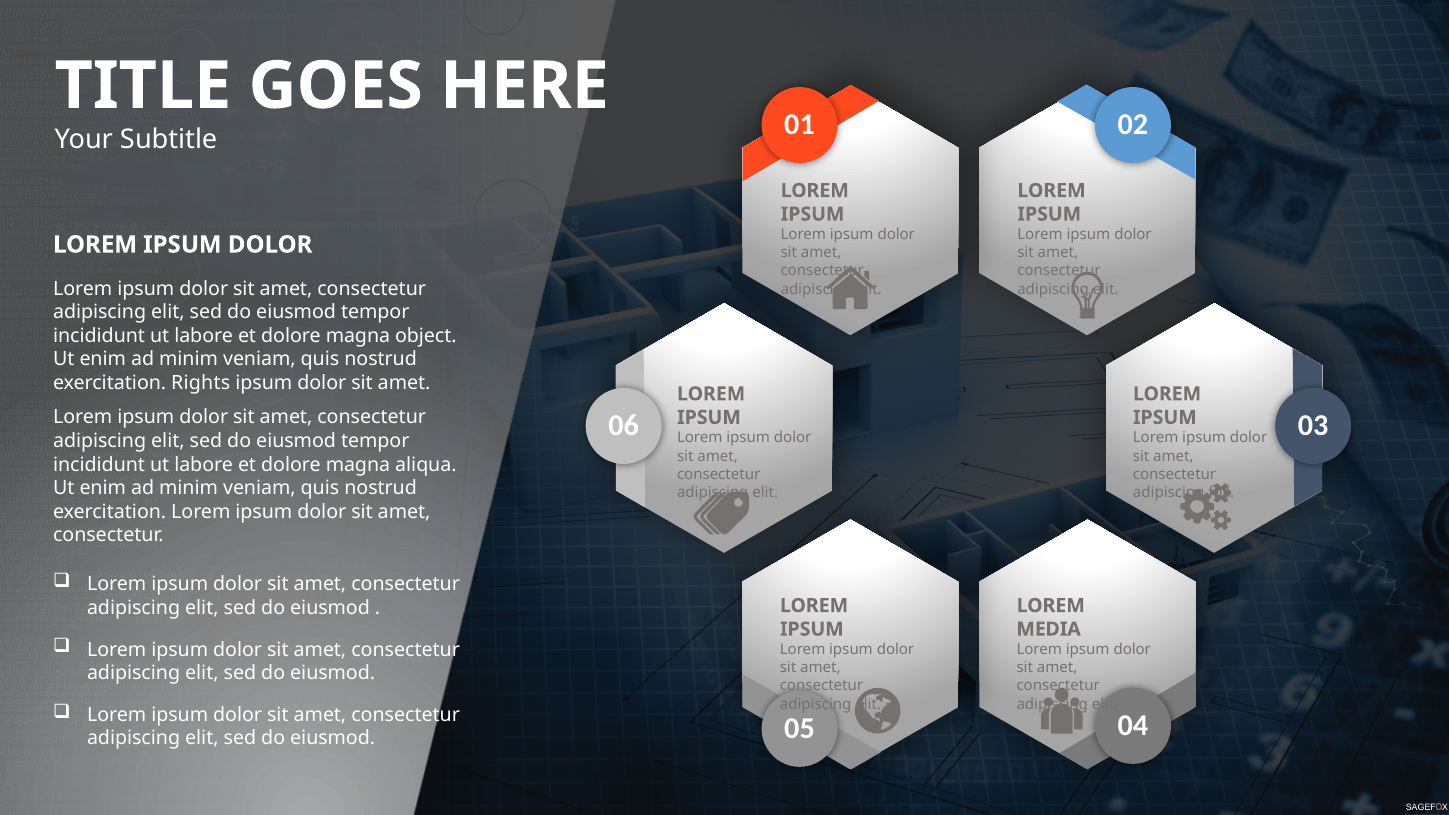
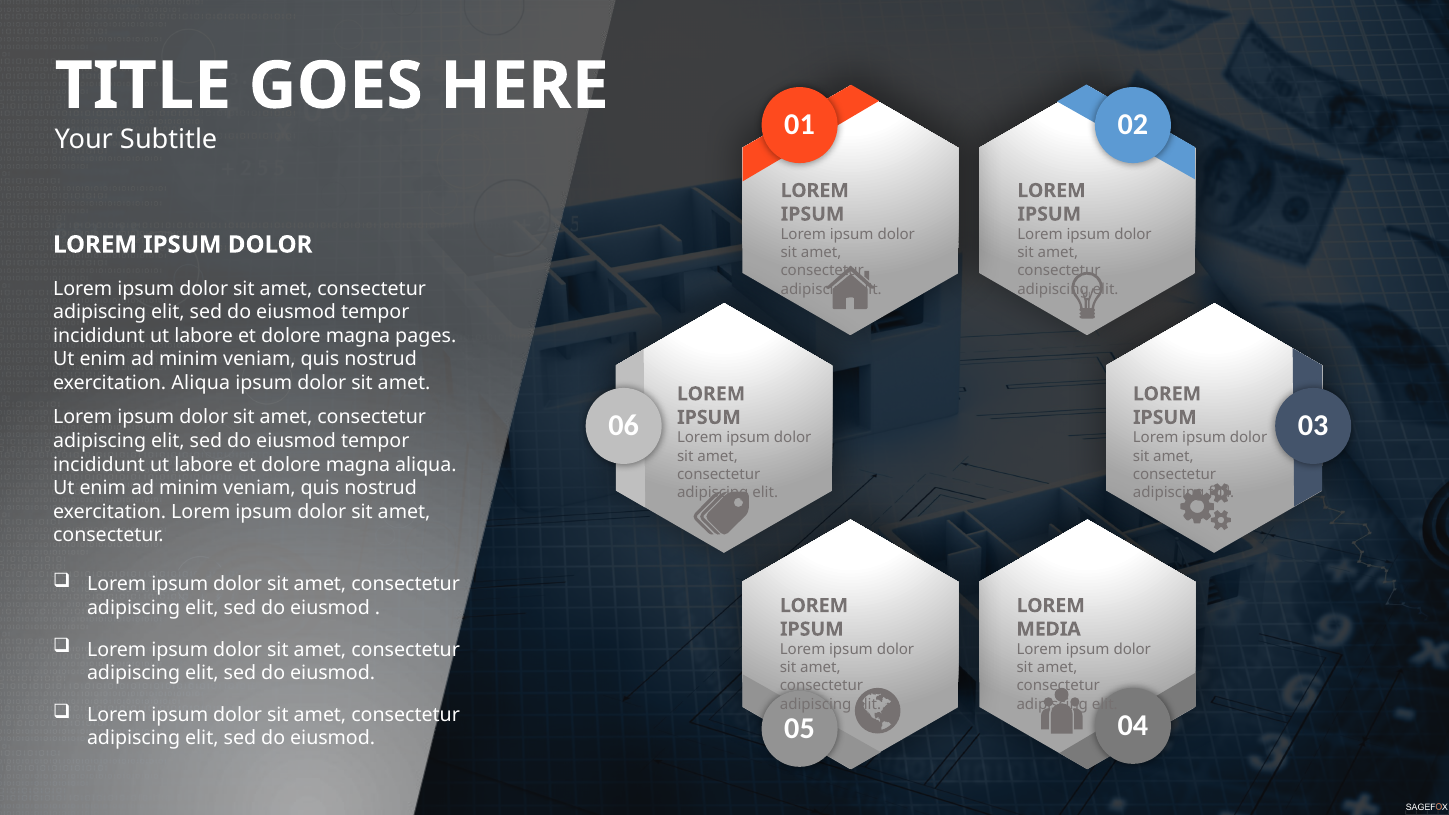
object: object -> pages (426, 336)
exercitation Rights: Rights -> Aliqua (201, 383)
